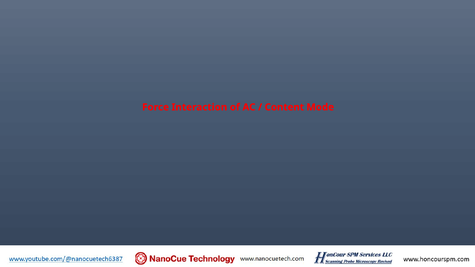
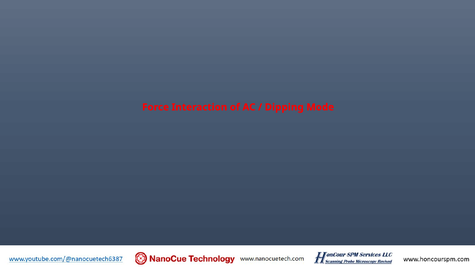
Content: Content -> Dipping (284, 107)
